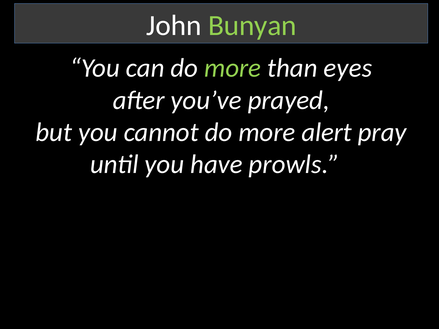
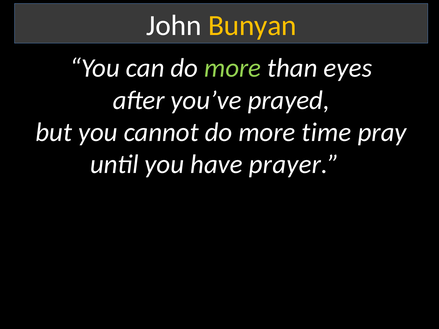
Bunyan colour: light green -> yellow (252, 25)
alert: alert -> time (326, 132)
prowls: prowls -> prayer (294, 165)
